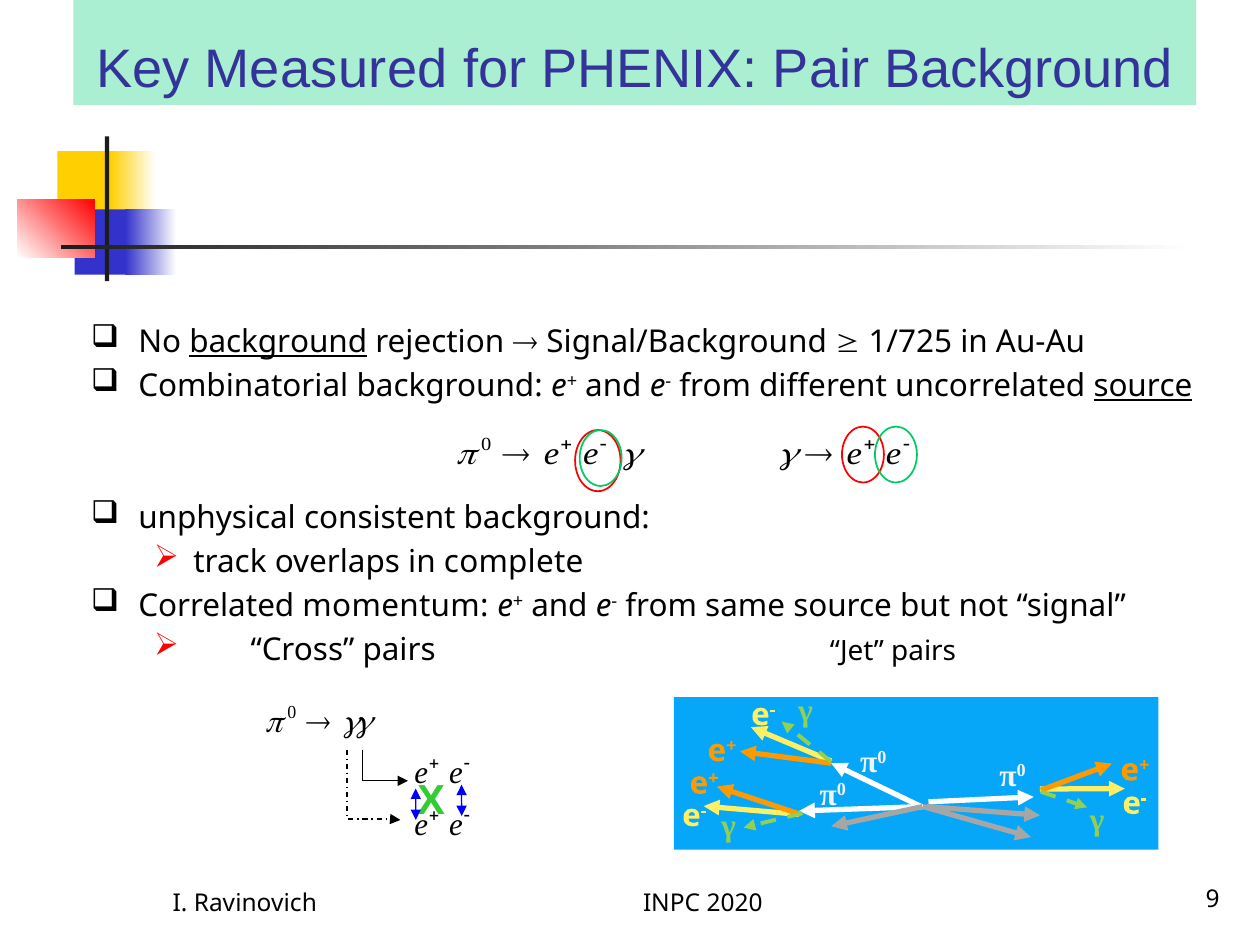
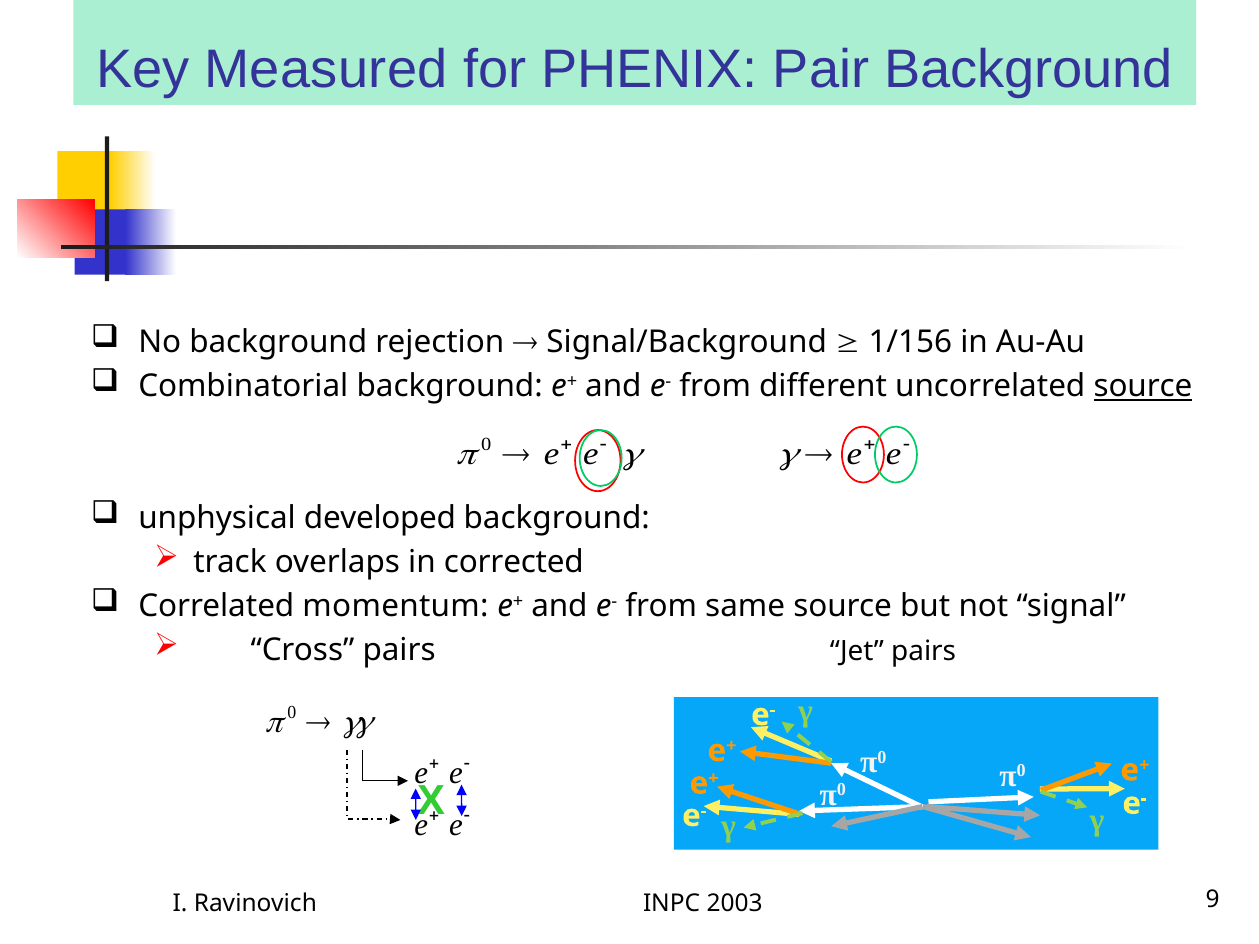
background underline: present -> none (278, 342)
1/725: 1/725 -> 1/156 (910, 342)
consistent: consistent -> developed (380, 518)
complete: complete -> corrected (514, 562)
2020: 2020 -> 2003 (735, 903)
